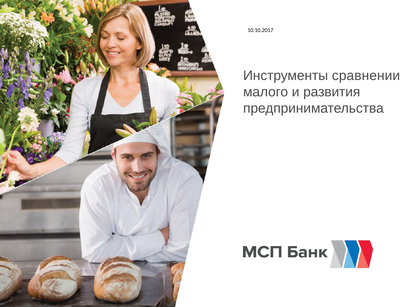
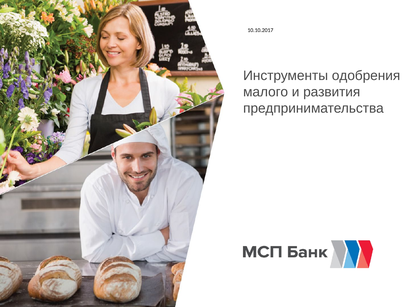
сравнении: сравнении -> одобрения (366, 76)
